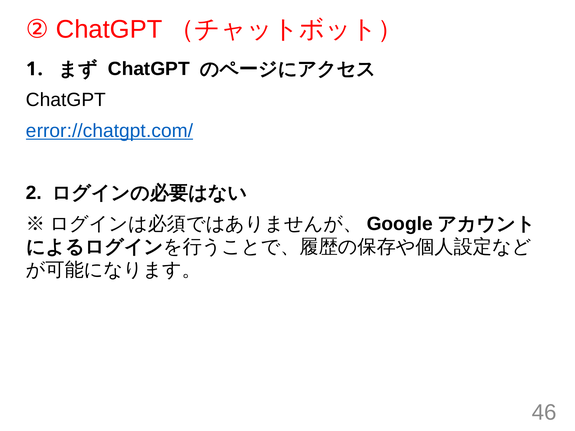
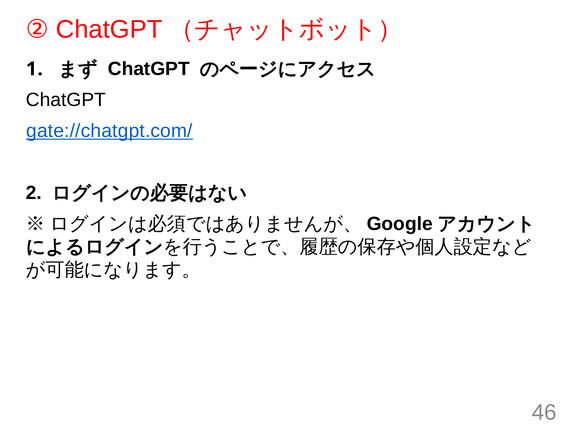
error://chatgpt.com/: error://chatgpt.com/ -> gate://chatgpt.com/ (109, 131)
